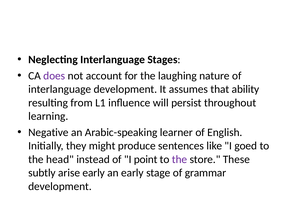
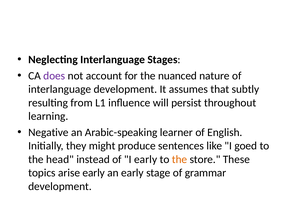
laughing: laughing -> nuanced (177, 76)
ability: ability -> subtly (245, 89)
I point: point -> early (146, 160)
the colour: purple -> orange (180, 160)
subtly: subtly -> topics (42, 173)
